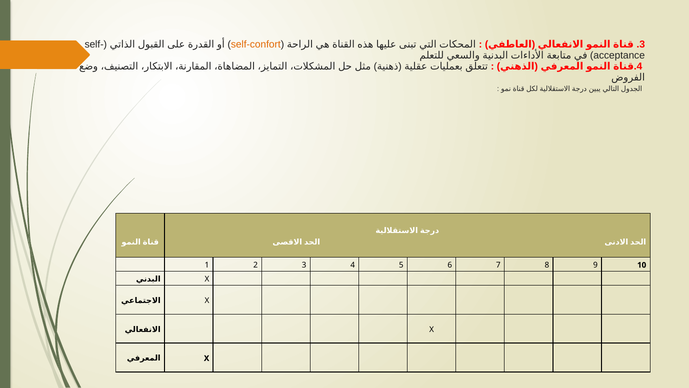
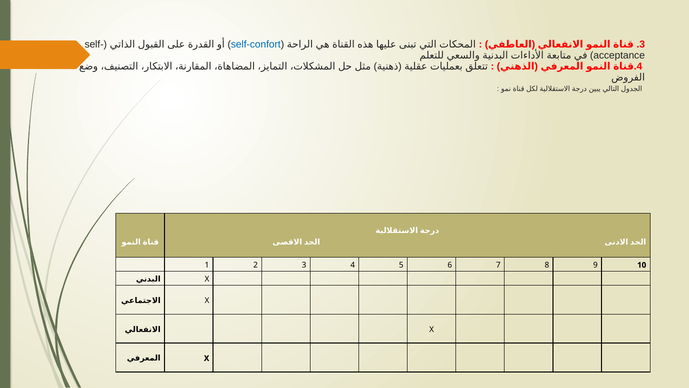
self-confort colour: orange -> blue (256, 45)
